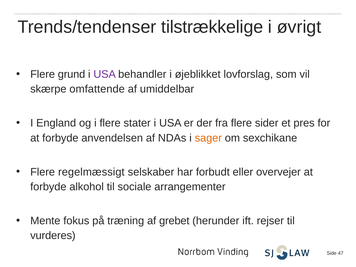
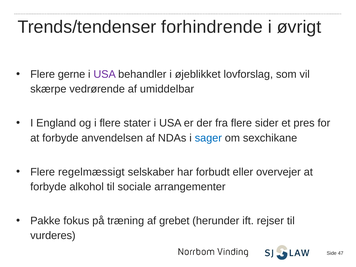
tilstrækkelige: tilstrækkelige -> forhindrende (212, 27)
grund: grund -> gerne (72, 74)
omfattende: omfattende -> vedrørende (97, 89)
sager colour: orange -> blue (208, 138)
Mente: Mente -> Pakke (45, 221)
